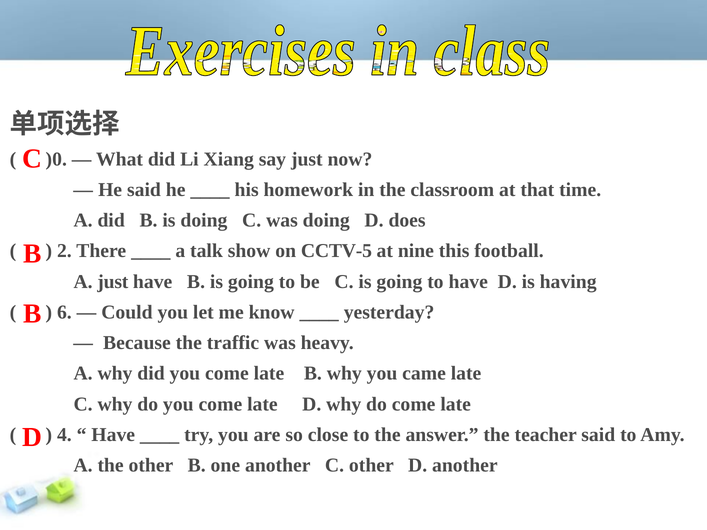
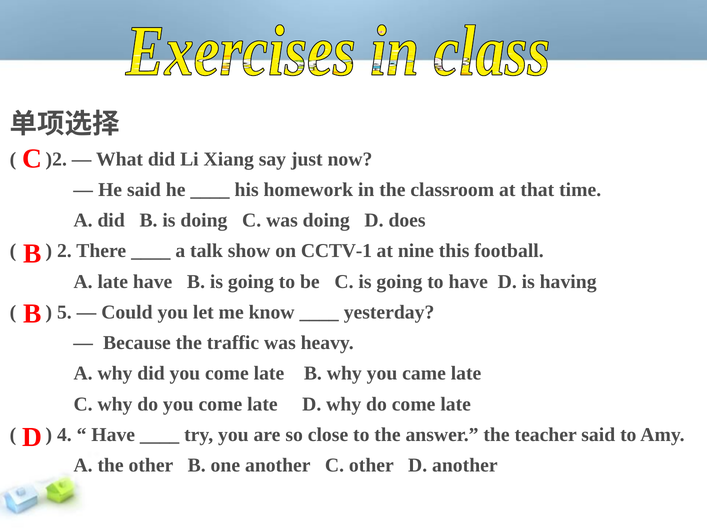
)0: )0 -> )2 (56, 159)
CCTV-5: CCTV-5 -> CCTV-1 (336, 251)
A just: just -> late (113, 282)
6: 6 -> 5 (64, 312)
